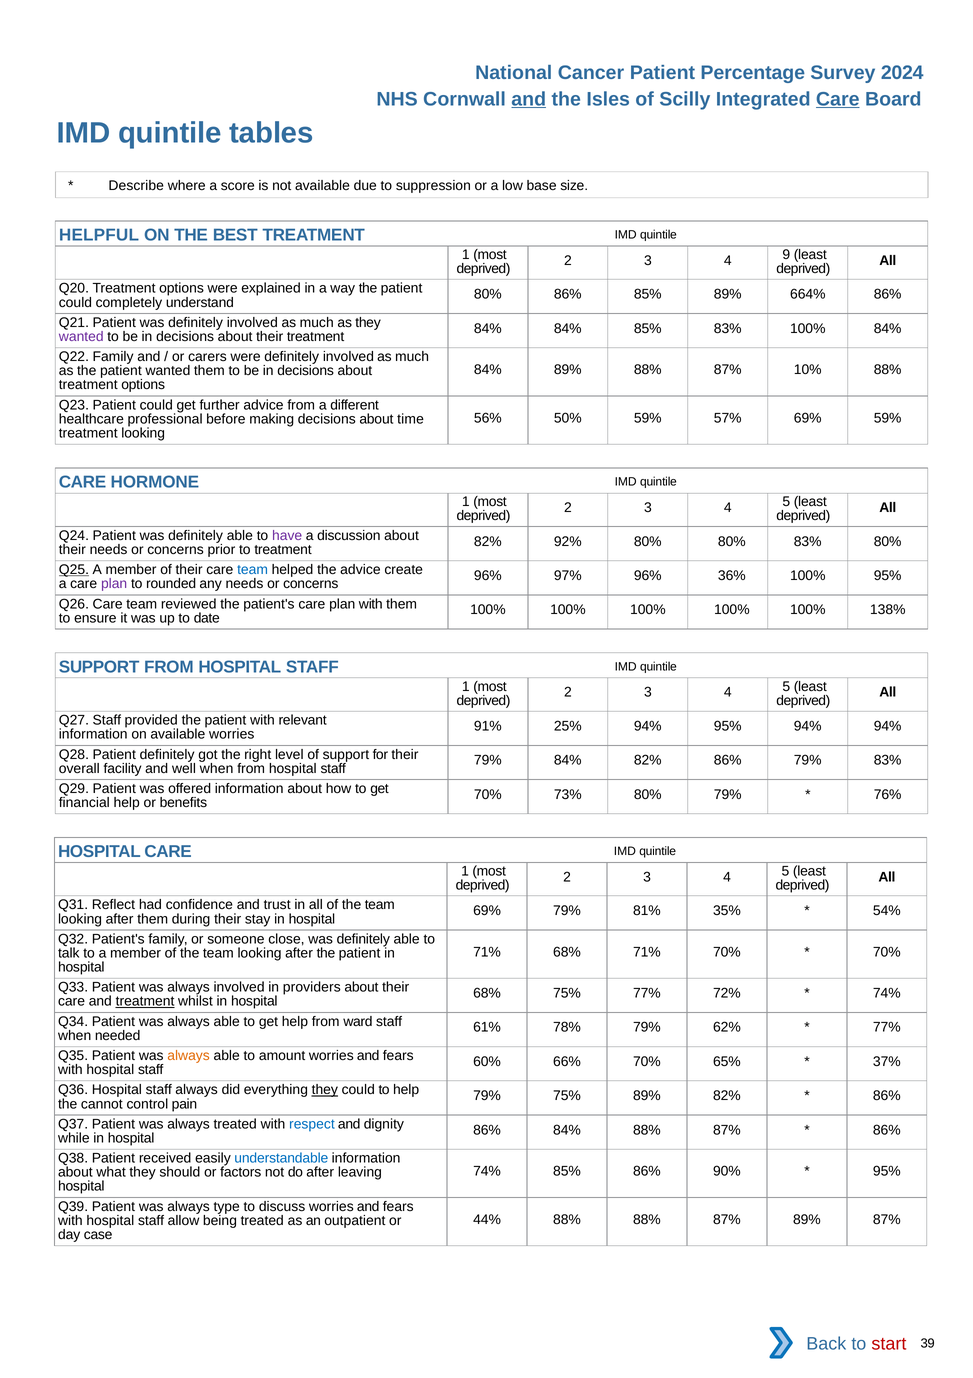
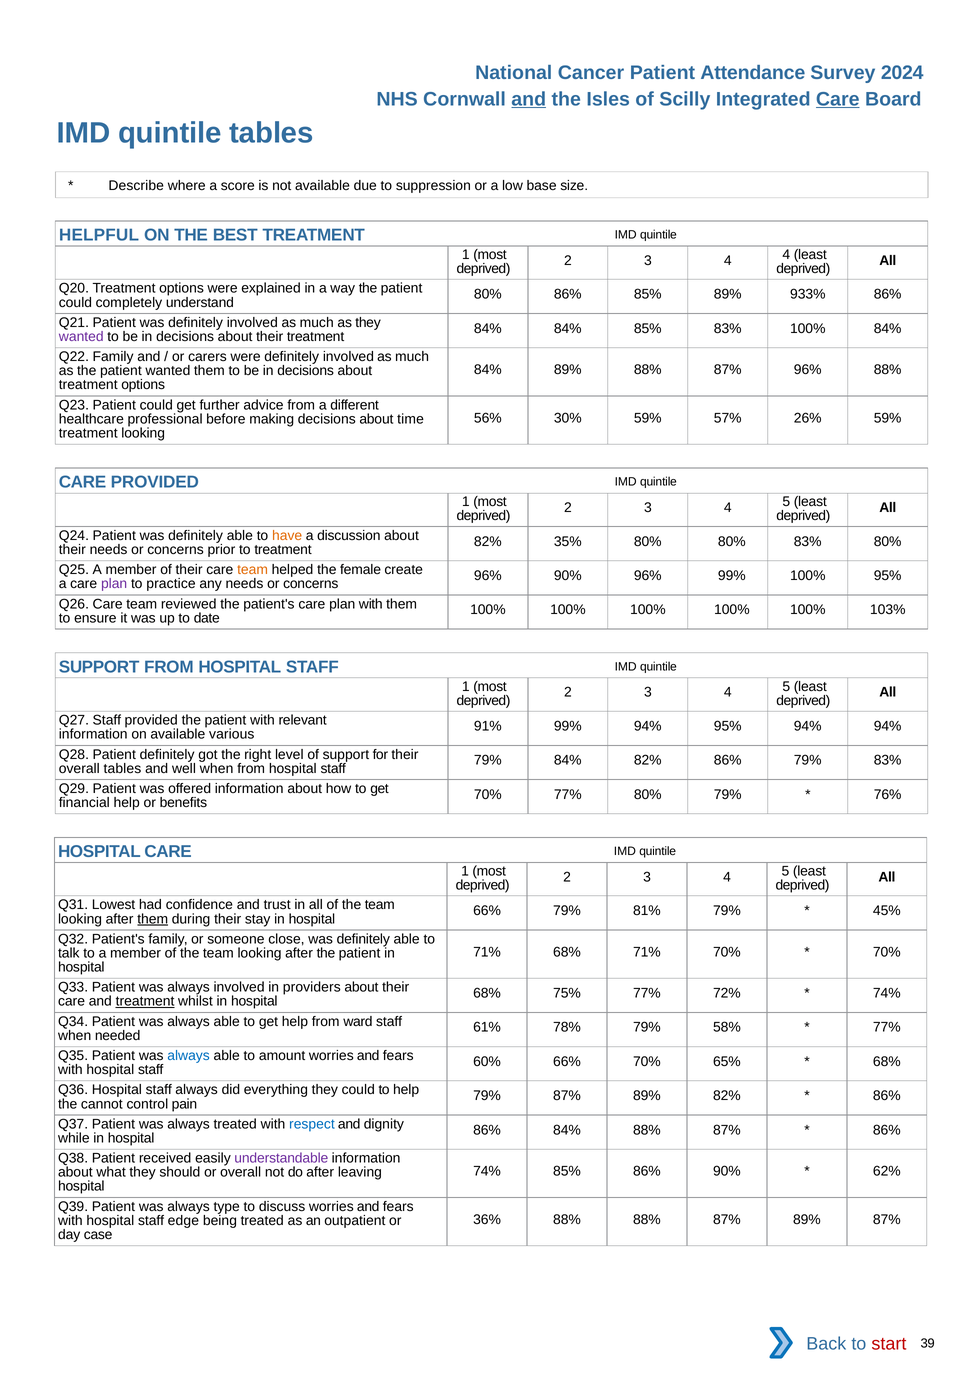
Percentage: Percentage -> Attendance (753, 73)
4 9: 9 -> 4 (786, 254)
664%: 664% -> 933% (808, 294)
87% 10%: 10% -> 96% (808, 369)
50%: 50% -> 30% (568, 418)
57% 69%: 69% -> 26% (808, 418)
CARE HORMONE: HORMONE -> PROVIDED (155, 482)
have colour: purple -> orange (287, 535)
92%: 92% -> 35% (568, 541)
Q25 underline: present -> none (74, 569)
team colour: blue -> orange (253, 569)
the advice: advice -> female (361, 569)
96% 97%: 97% -> 90% (568, 575)
96% 36%: 36% -> 99% (732, 575)
rounded: rounded -> practice (171, 583)
138%: 138% -> 103% (888, 609)
91% 25%: 25% -> 99% (568, 726)
available worries: worries -> various (232, 734)
overall facility: facility -> tables (122, 768)
70% 73%: 73% -> 77% (568, 794)
Reflect: Reflect -> Lowest (113, 904)
69%: 69% -> 66% (487, 910)
81% 35%: 35% -> 79% (727, 910)
54%: 54% -> 45% (887, 910)
them underline: none -> present (153, 918)
62%: 62% -> 58% (727, 1027)
always colour: orange -> blue (189, 1055)
37%: 37% -> 68% (887, 1061)
they underline: present -> none (325, 1089)
79% 75%: 75% -> 87% (567, 1095)
understandable colour: blue -> purple (281, 1157)
95%: 95% -> 62% (887, 1170)
or factors: factors -> overall (241, 1171)
44%: 44% -> 36% (487, 1218)
allow: allow -> edge (183, 1220)
